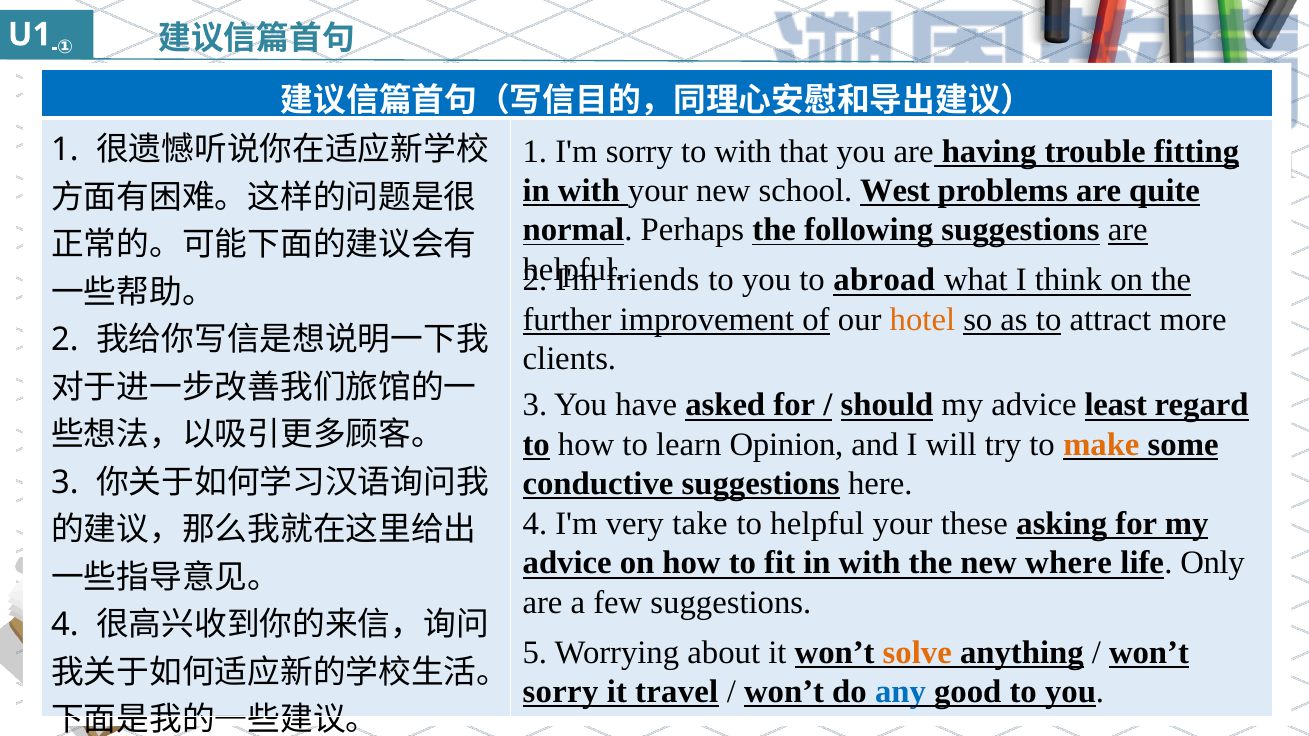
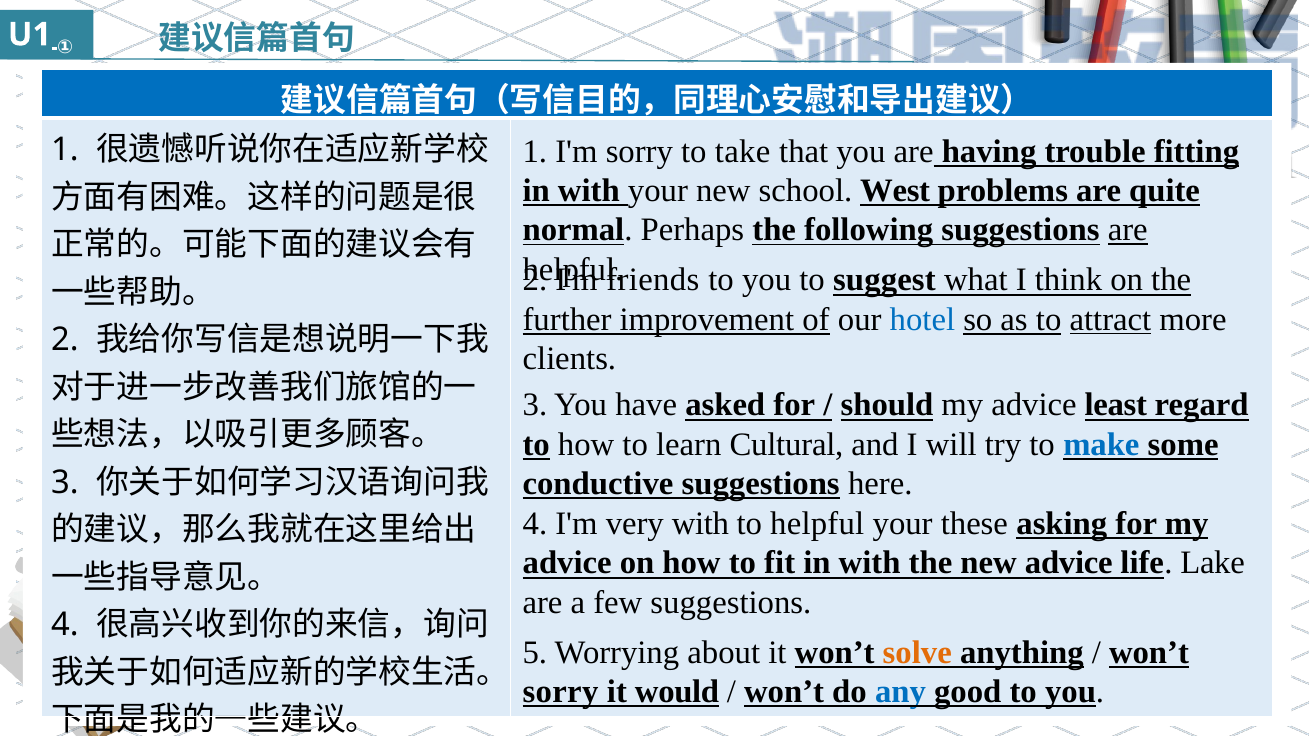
to with: with -> take (743, 152)
abroad: abroad -> suggest (884, 280)
hotel colour: orange -> blue (922, 320)
attract underline: none -> present (1110, 320)
Opinion: Opinion -> Cultural (786, 445)
make colour: orange -> blue (1101, 445)
very take: take -> with (700, 524)
new where: where -> advice (1069, 563)
Only: Only -> Lake (1213, 563)
travel: travel -> would (677, 692)
